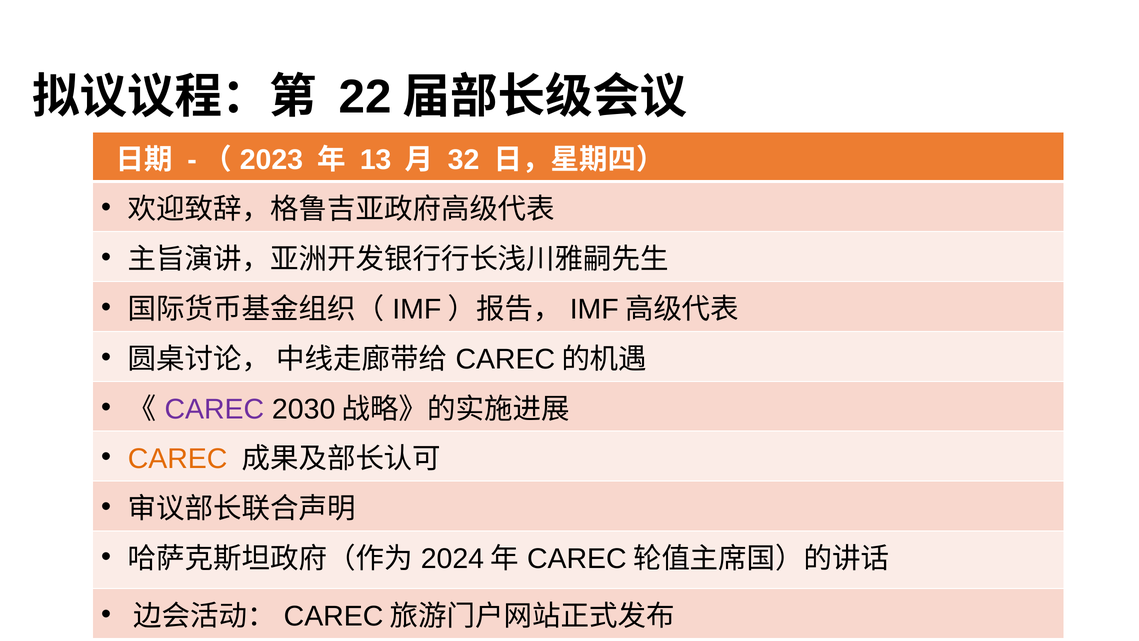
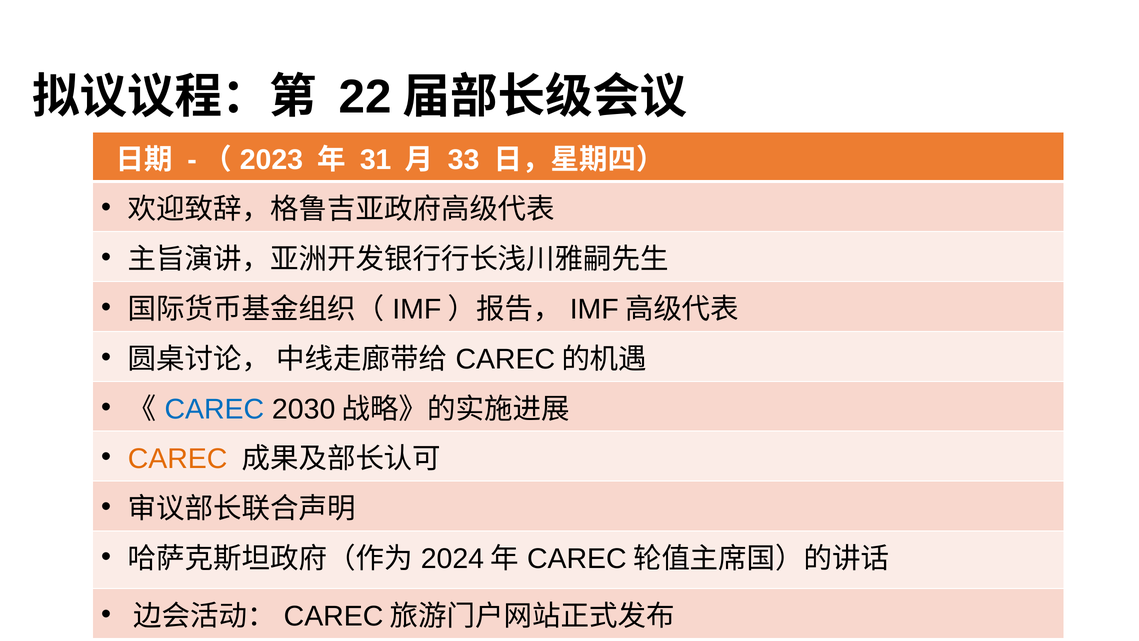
13: 13 -> 31 (376, 160)
32: 32 -> 33 (464, 160)
CAREC colour: purple -> blue (214, 409)
